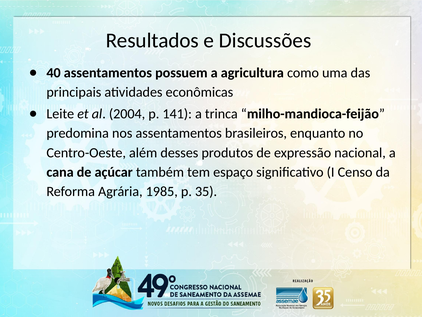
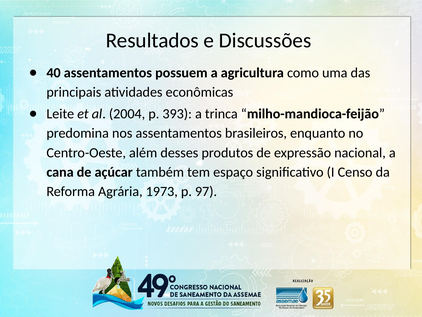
141: 141 -> 393 (177, 114)
1985: 1985 -> 1973 (162, 191)
35: 35 -> 97 (206, 191)
